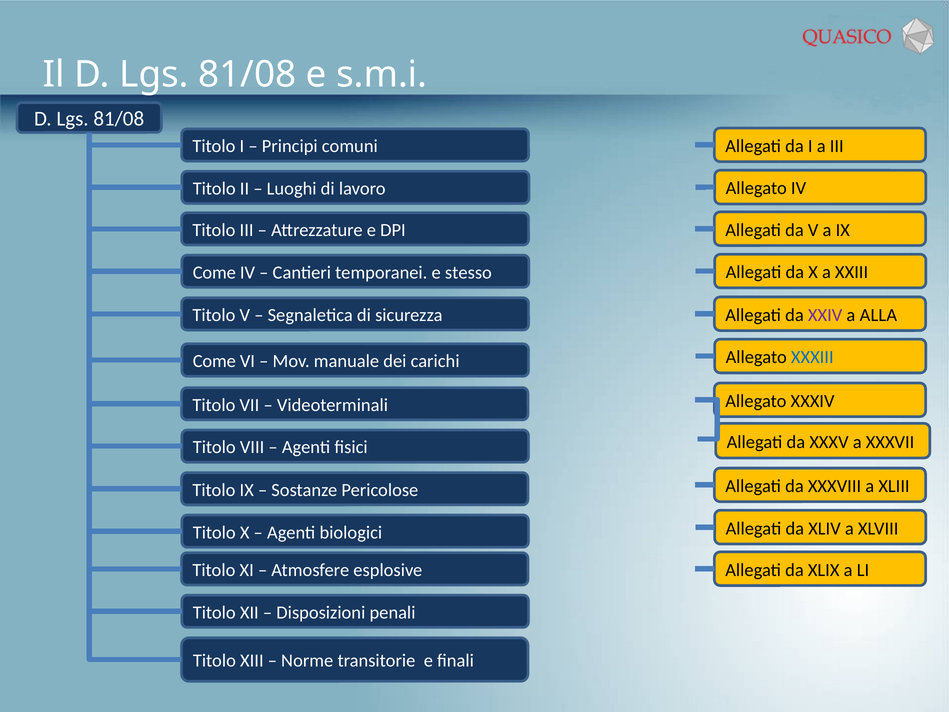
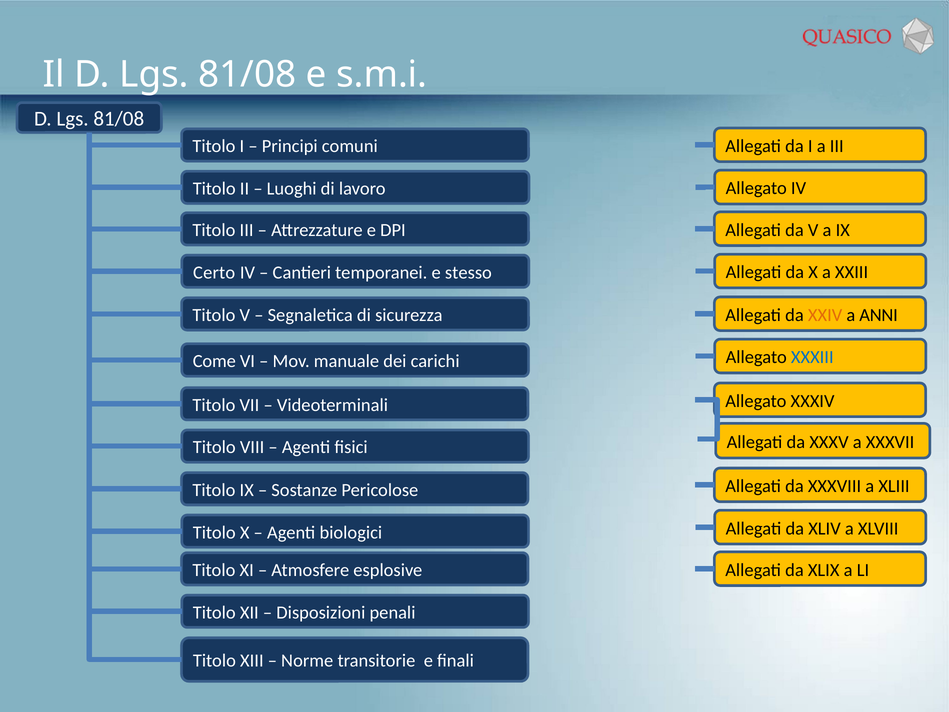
Come: Come -> Certo (214, 272)
XXIV colour: purple -> orange (825, 315)
ALLA: ALLA -> ANNI (879, 315)
